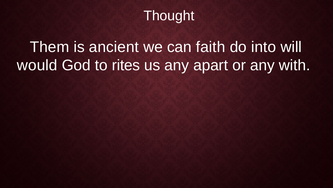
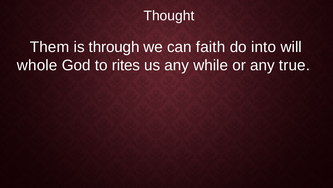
ancient: ancient -> through (114, 47)
would: would -> whole (37, 65)
apart: apart -> while (211, 65)
with: with -> true (295, 65)
